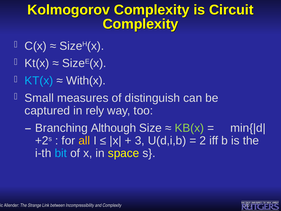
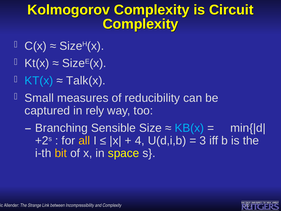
With(x: With(x -> Talk(x (86, 81)
distinguish: distinguish -> reducibility (152, 98)
Although: Although -> Sensible (113, 128)
KB(x colour: light green -> light blue (189, 128)
3: 3 -> 4 (140, 140)
2: 2 -> 3 (203, 140)
bit colour: light blue -> yellow (61, 153)
